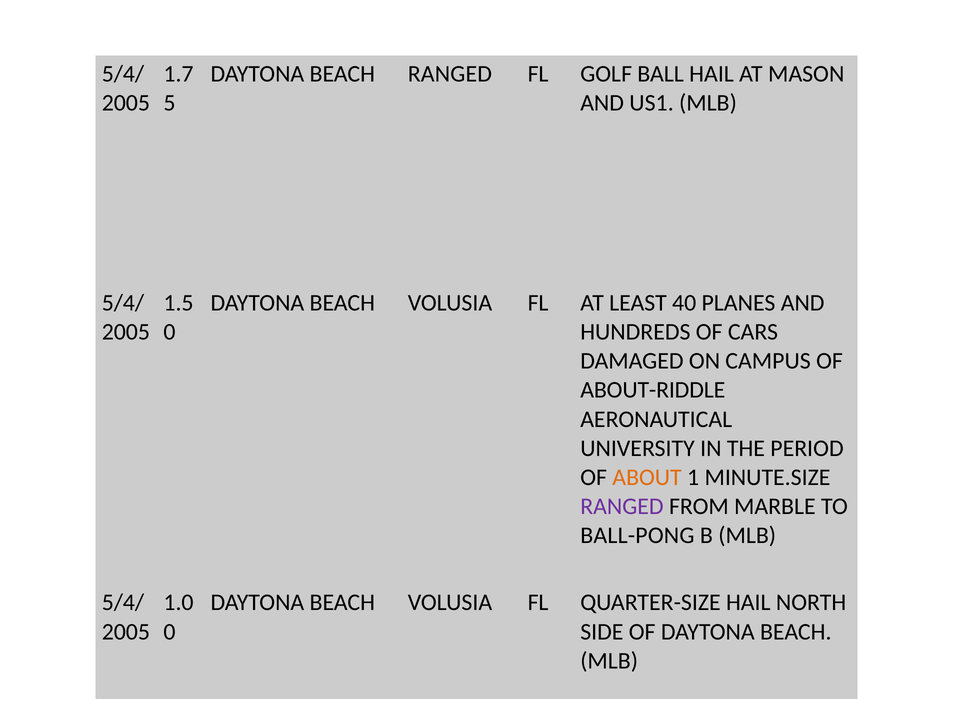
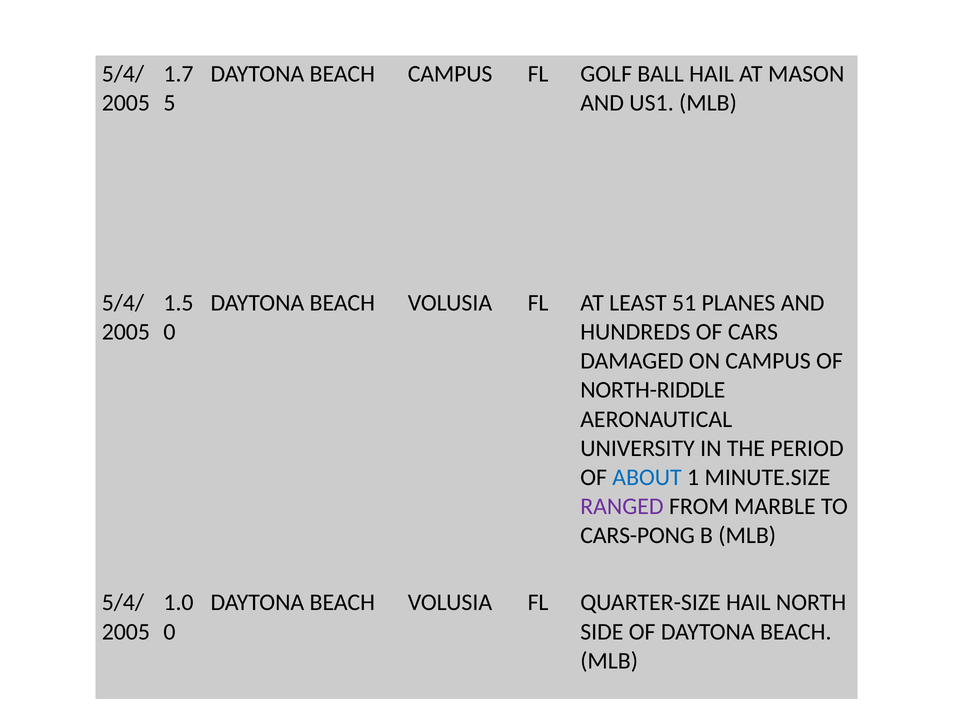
BEACH RANGED: RANGED -> CAMPUS (450, 74)
40: 40 -> 51 (684, 303)
ABOUT-RIDDLE: ABOUT-RIDDLE -> NORTH-RIDDLE (653, 390)
ABOUT colour: orange -> blue (647, 477)
BALL-PONG: BALL-PONG -> CARS-PONG (638, 535)
